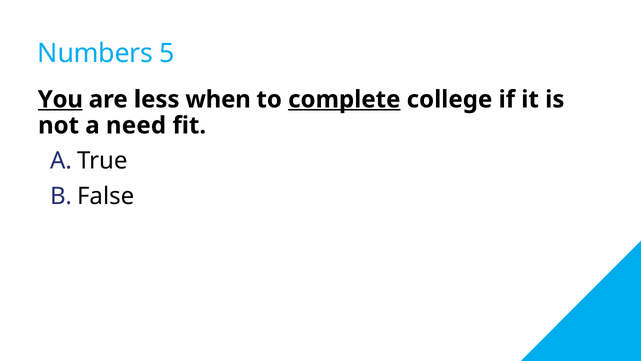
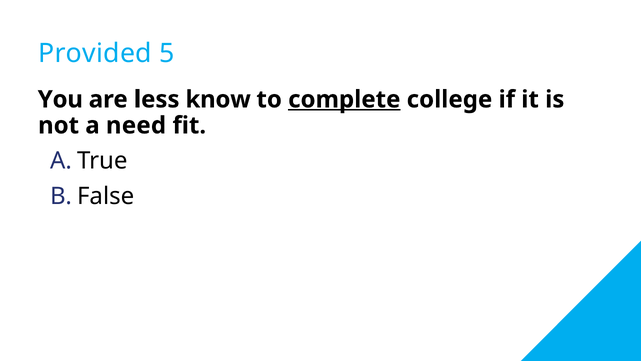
Numbers: Numbers -> Provided (95, 53)
You underline: present -> none (60, 99)
when: when -> know (218, 99)
